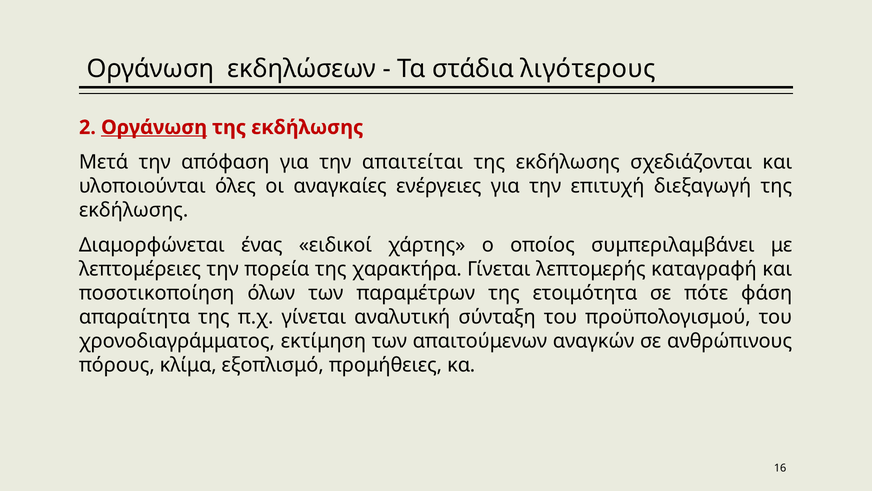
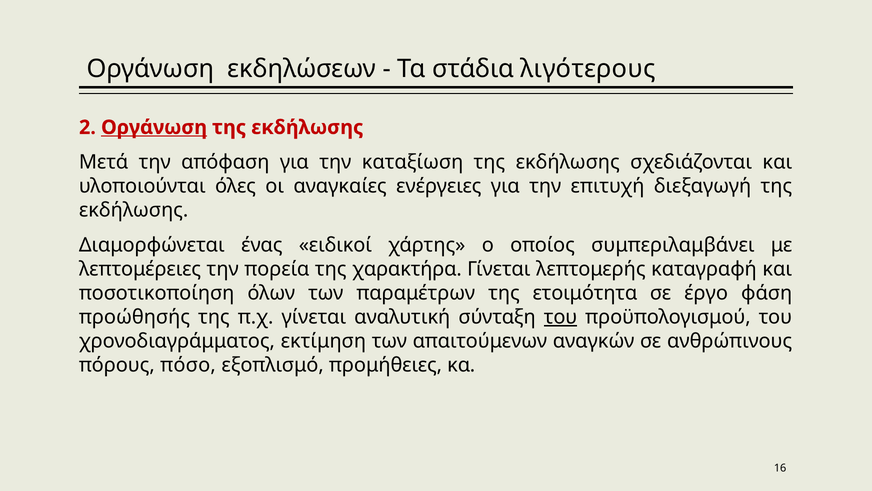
απαιτείται: απαιτείται -> καταξίωση (413, 162)
πότε: πότε -> έργο (706, 293)
απαραίτητα: απαραίτητα -> προώθησής (135, 317)
του underline: none -> present (561, 317)
κλίμα: κλίμα -> πόσο (188, 365)
